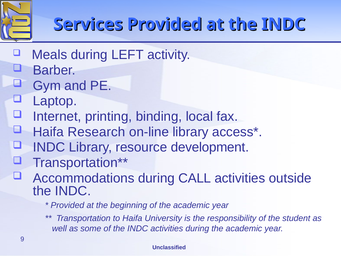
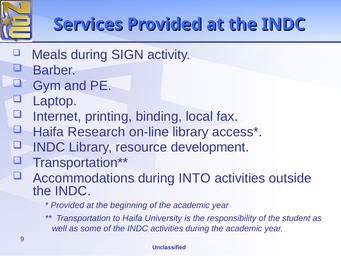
LEFT: LEFT -> SIGN (127, 55)
CALL: CALL -> INTO (195, 178)
